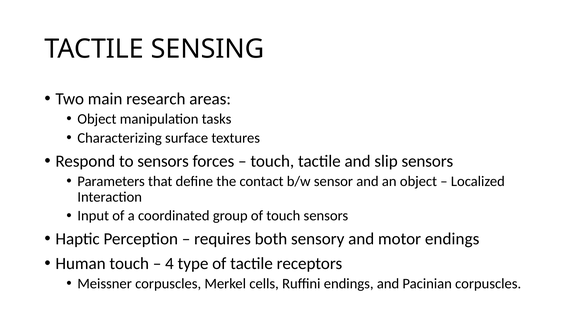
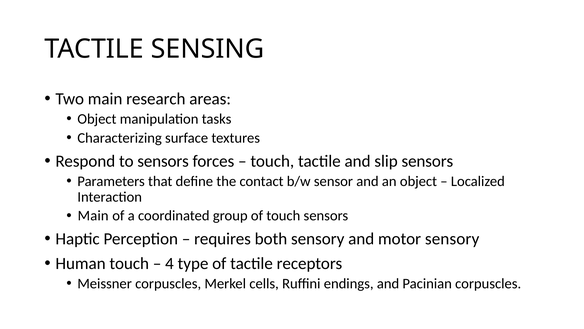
Input: Input -> Main (93, 216)
motor endings: endings -> sensory (452, 239)
